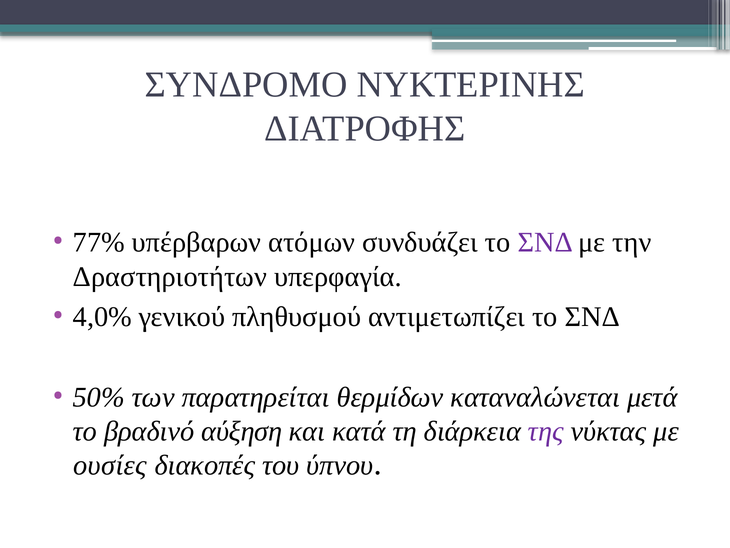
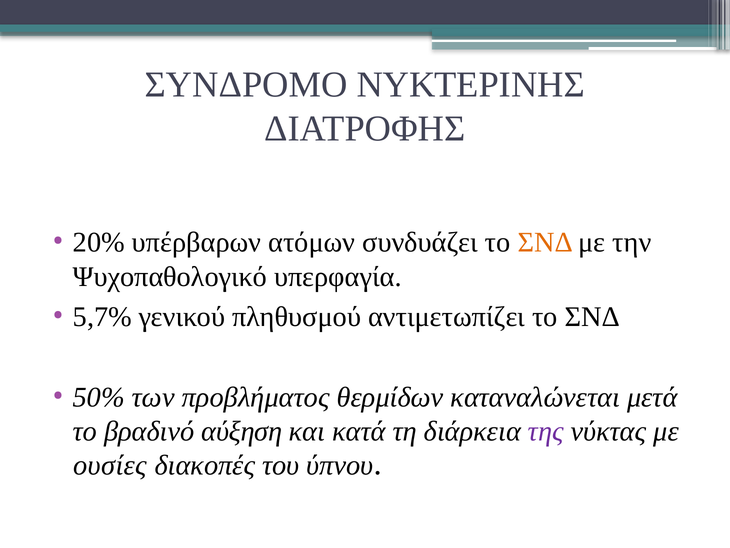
77%: 77% -> 20% (99, 242)
ΣΝΔ colour: purple -> orange (545, 242)
Δραστηριοτήτων: Δραστηριοτήτων -> Ψυχοπαθολογικό (170, 276)
4,0%: 4,0% -> 5,7% (102, 317)
παρατηρείται: παρατηρείται -> προβλήματος (256, 397)
